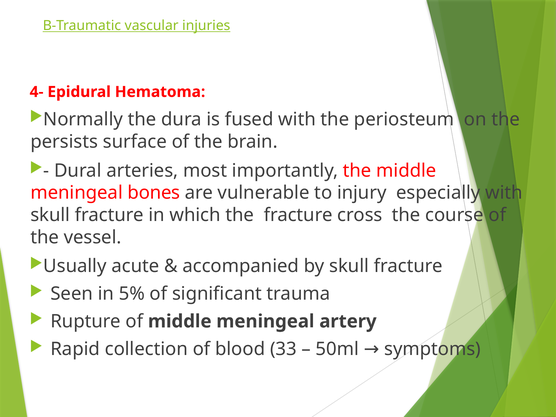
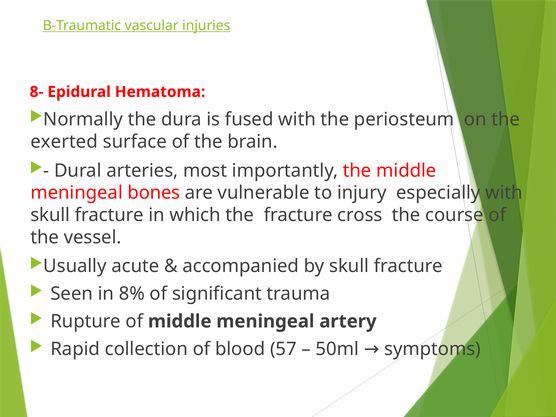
4-: 4- -> 8- (37, 92)
persists: persists -> exerted (64, 142)
5%: 5% -> 8% (132, 294)
33: 33 -> 57 (283, 349)
